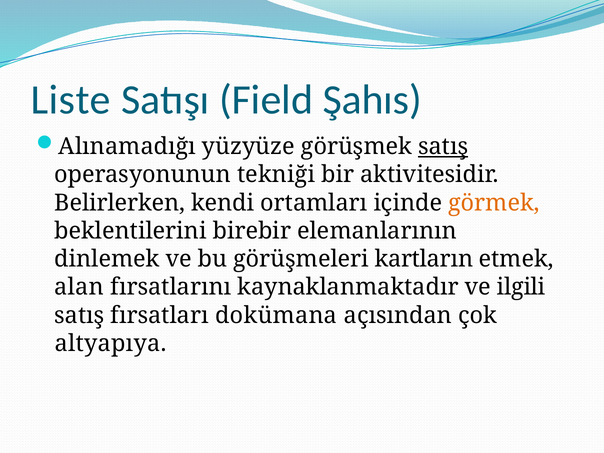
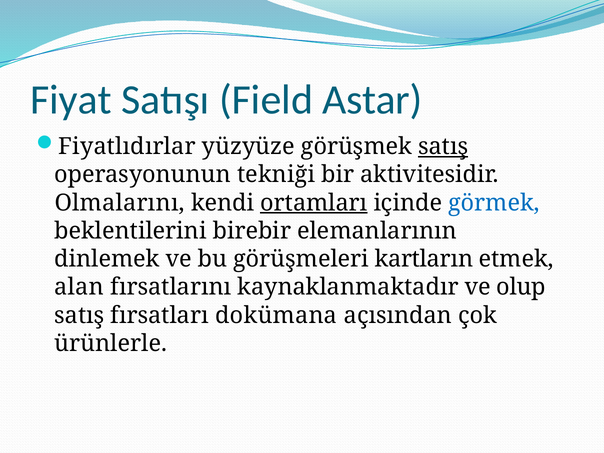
Liste: Liste -> Fiyat (71, 100)
Şahıs: Şahıs -> Astar (372, 100)
Alınamadığı: Alınamadığı -> Fiyatlıdırlar (127, 147)
Belirlerken: Belirlerken -> Olmalarını (120, 203)
ortamları underline: none -> present (314, 203)
görmek colour: orange -> blue (494, 203)
ilgili: ilgili -> olup (521, 287)
altyapıya: altyapıya -> ürünlerle (111, 343)
